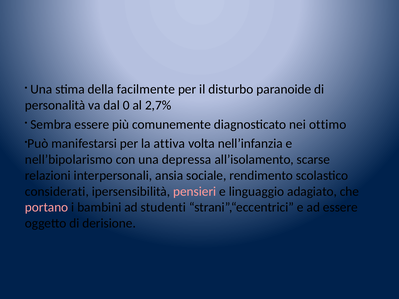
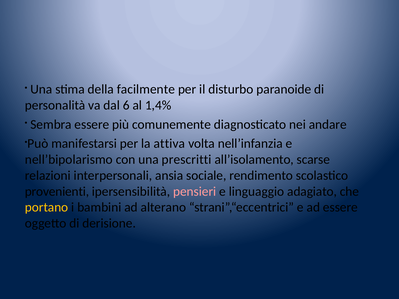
0: 0 -> 6 (126, 105)
2,7%: 2,7% -> 1,4% (158, 105)
ottimo: ottimo -> andare (328, 125)
depressa: depressa -> prescritti (187, 160)
considerati: considerati -> provenienti (57, 192)
portano colour: pink -> yellow (47, 208)
studenti: studenti -> alterano (163, 208)
